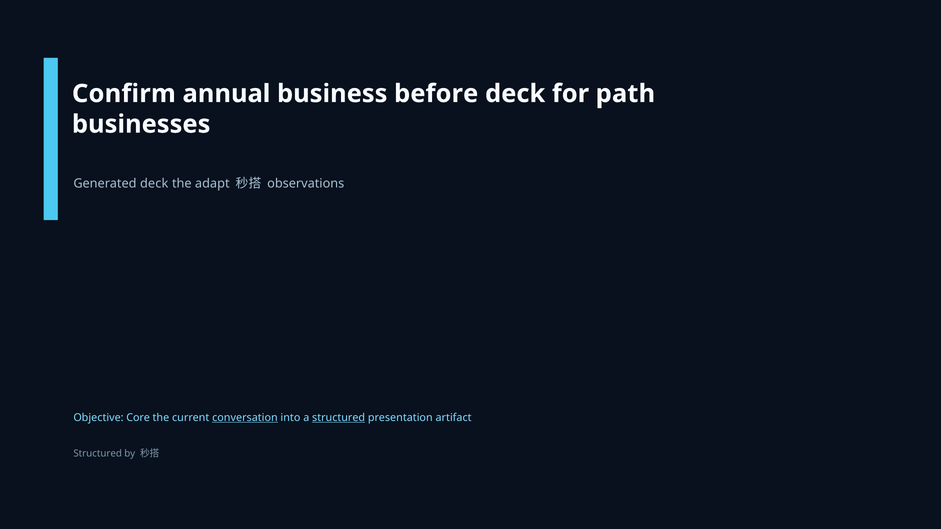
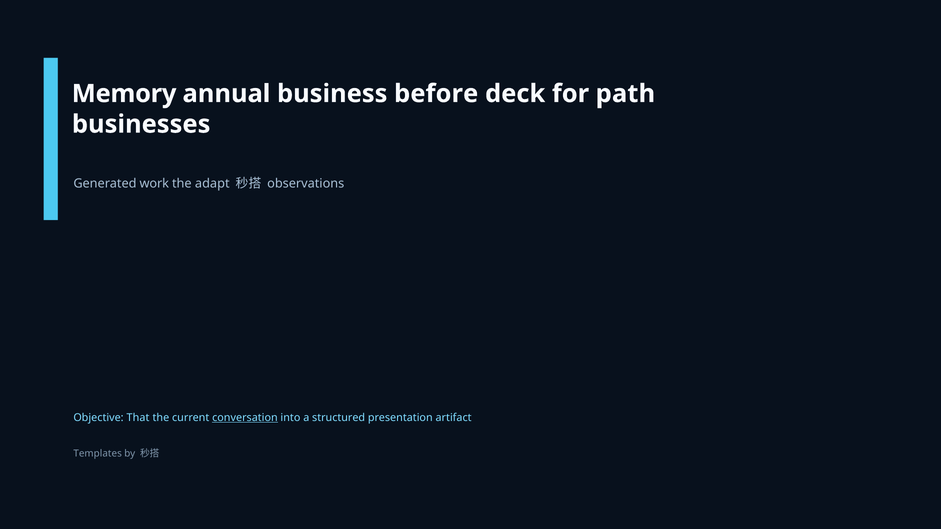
Confirm: Confirm -> Memory (124, 94)
Generated deck: deck -> work (154, 184)
Core: Core -> That (138, 418)
structured underline: present -> none (339, 418)
Structured: Structured -> Templates (98, 454)
